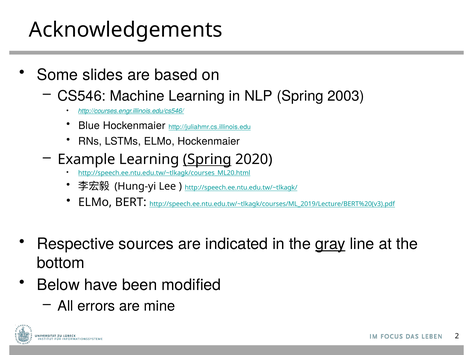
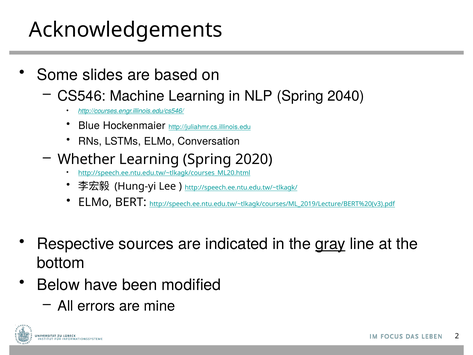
2003: 2003 -> 2040 (346, 96)
ELMo Hockenmaier: Hockenmaier -> Conversation (209, 141)
Example: Example -> Whether (86, 159)
Spring underline: present -> none (207, 159)
